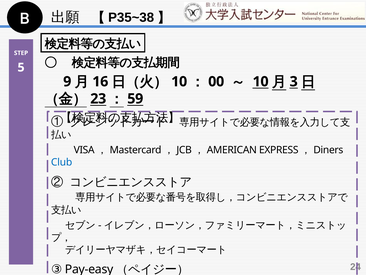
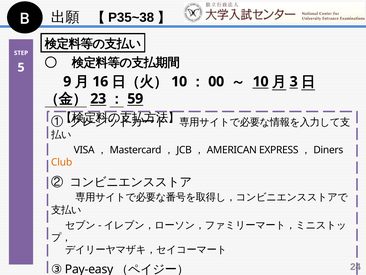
Club colour: blue -> orange (62, 162)
